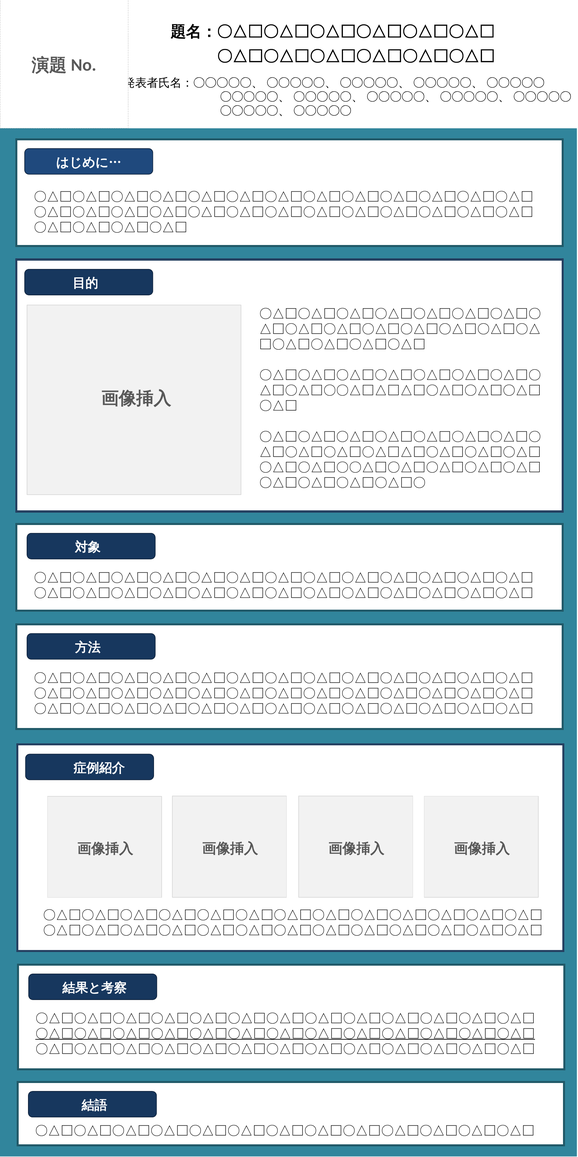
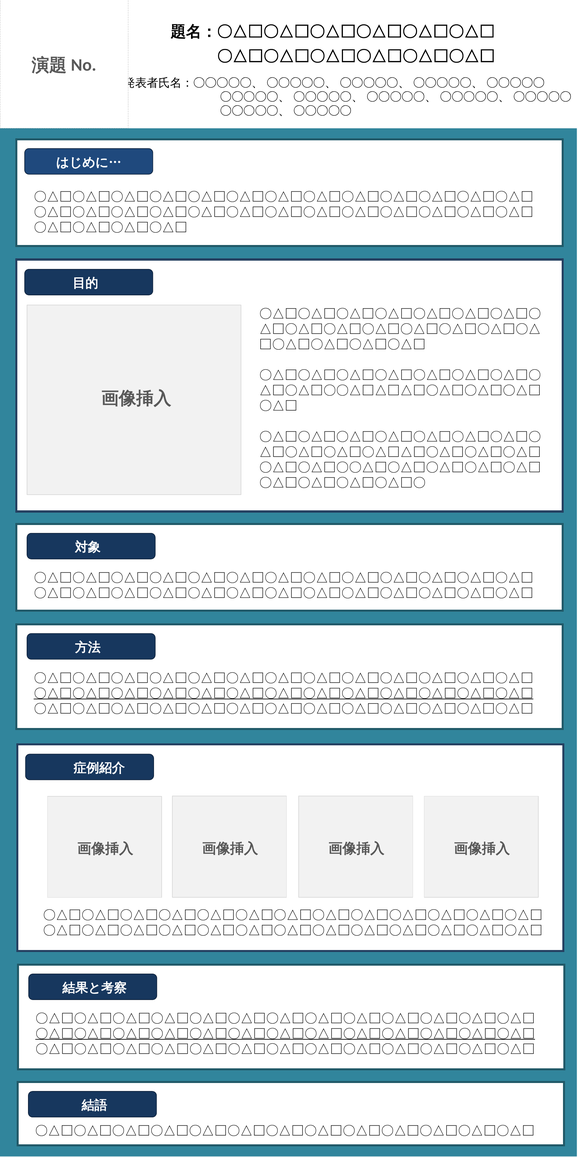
〇△□〇△□〇△□〇△□〇△□〇△□〇△□〇△□〇△□〇△□〇△□〇△□〇△□ underline: none -> present (284, 693)
